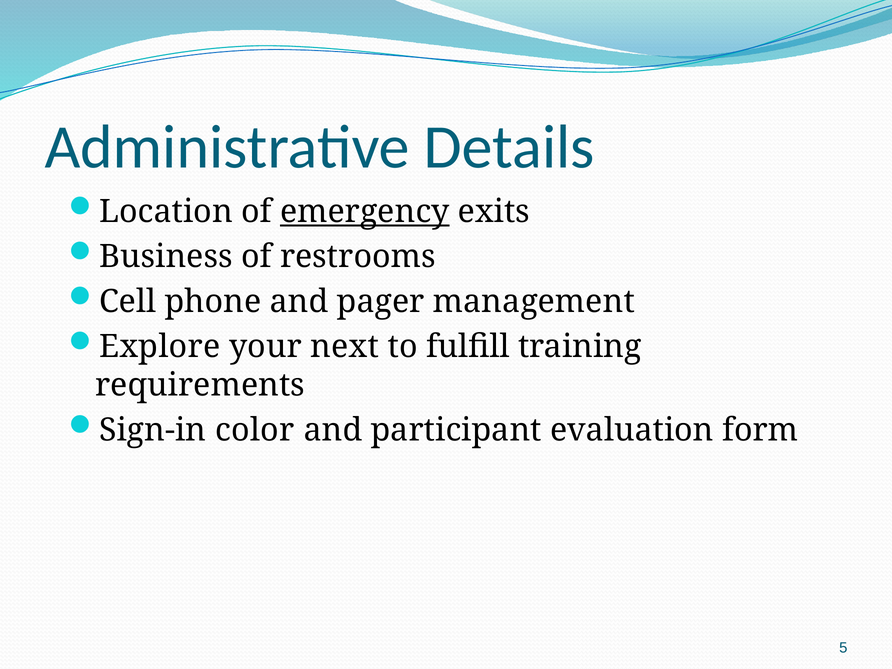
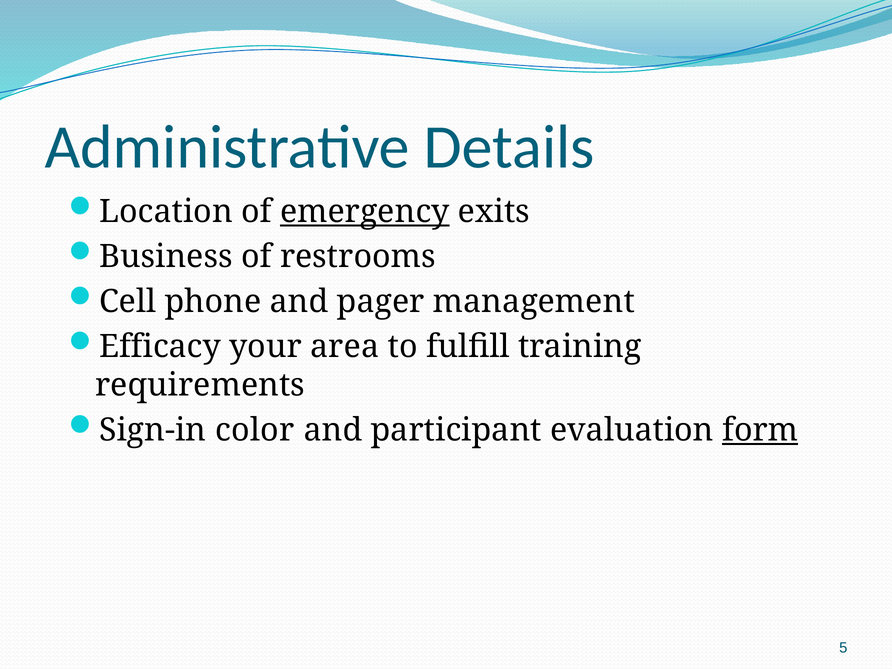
Explore: Explore -> Efficacy (160, 347)
next: next -> area (345, 347)
form underline: none -> present (760, 430)
